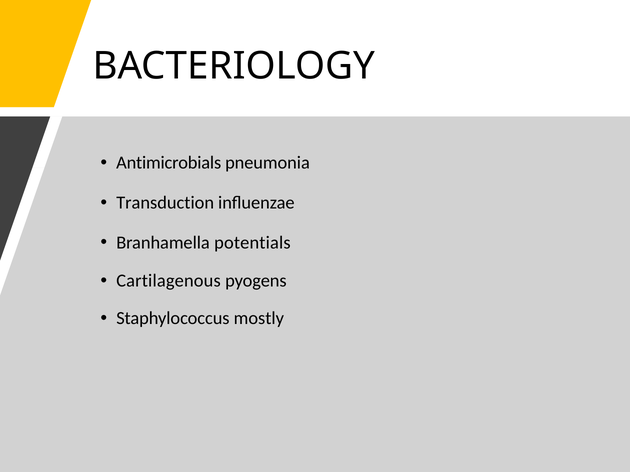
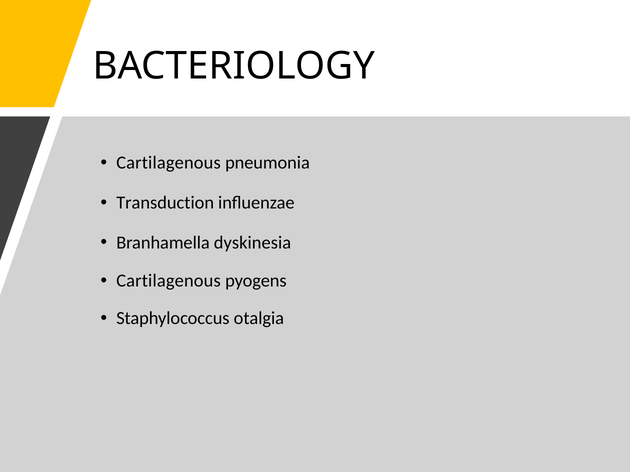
Antimicrobials: Antimicrobials -> Cartilagenous (169, 163)
potentials: potentials -> dyskinesia (252, 243)
mostly: mostly -> otalgia (259, 319)
